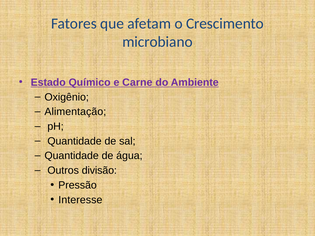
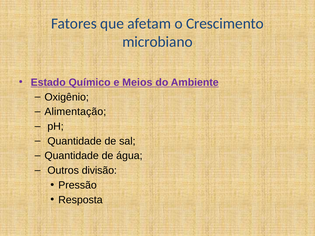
Carne: Carne -> Meios (137, 82)
Interesse: Interesse -> Resposta (80, 200)
